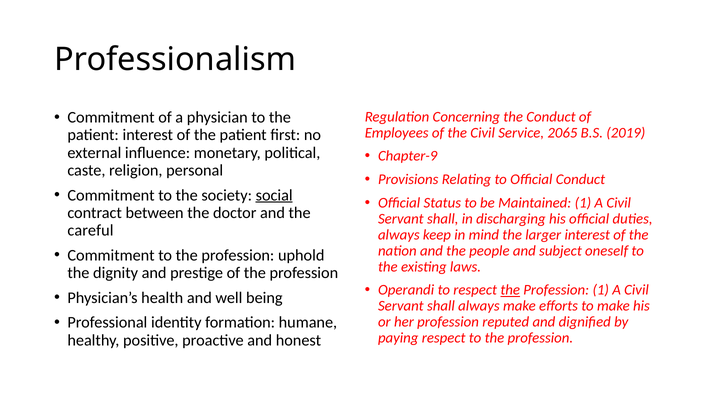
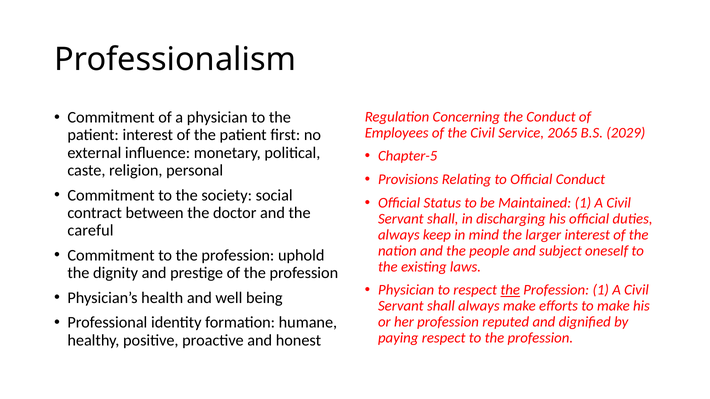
2019: 2019 -> 2029 (626, 133)
Chapter-9: Chapter-9 -> Chapter-5 (408, 156)
social underline: present -> none (274, 195)
Operandi: Operandi -> Physician (406, 290)
